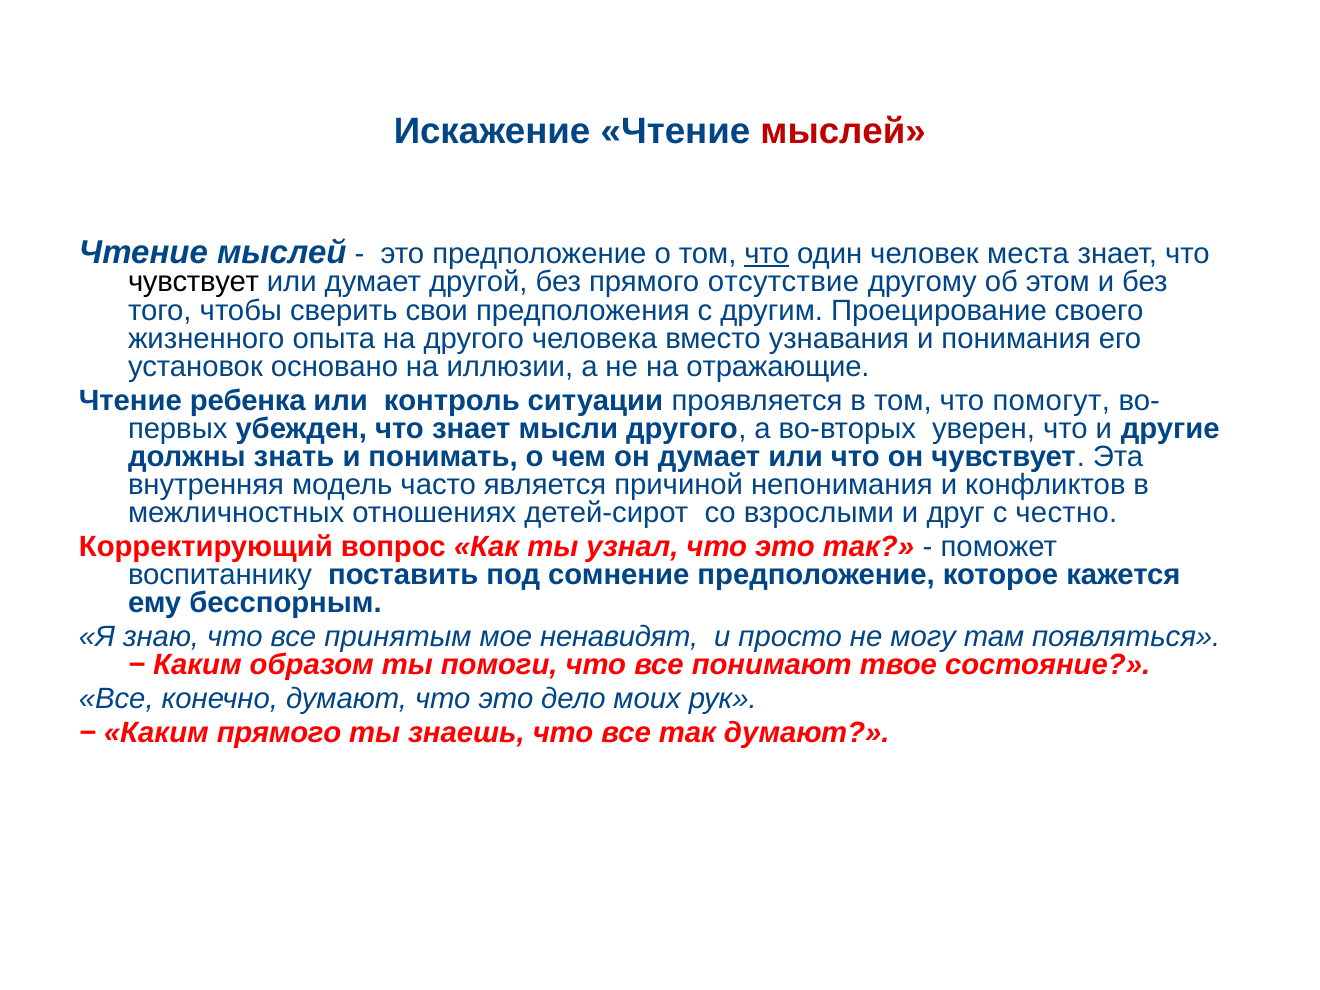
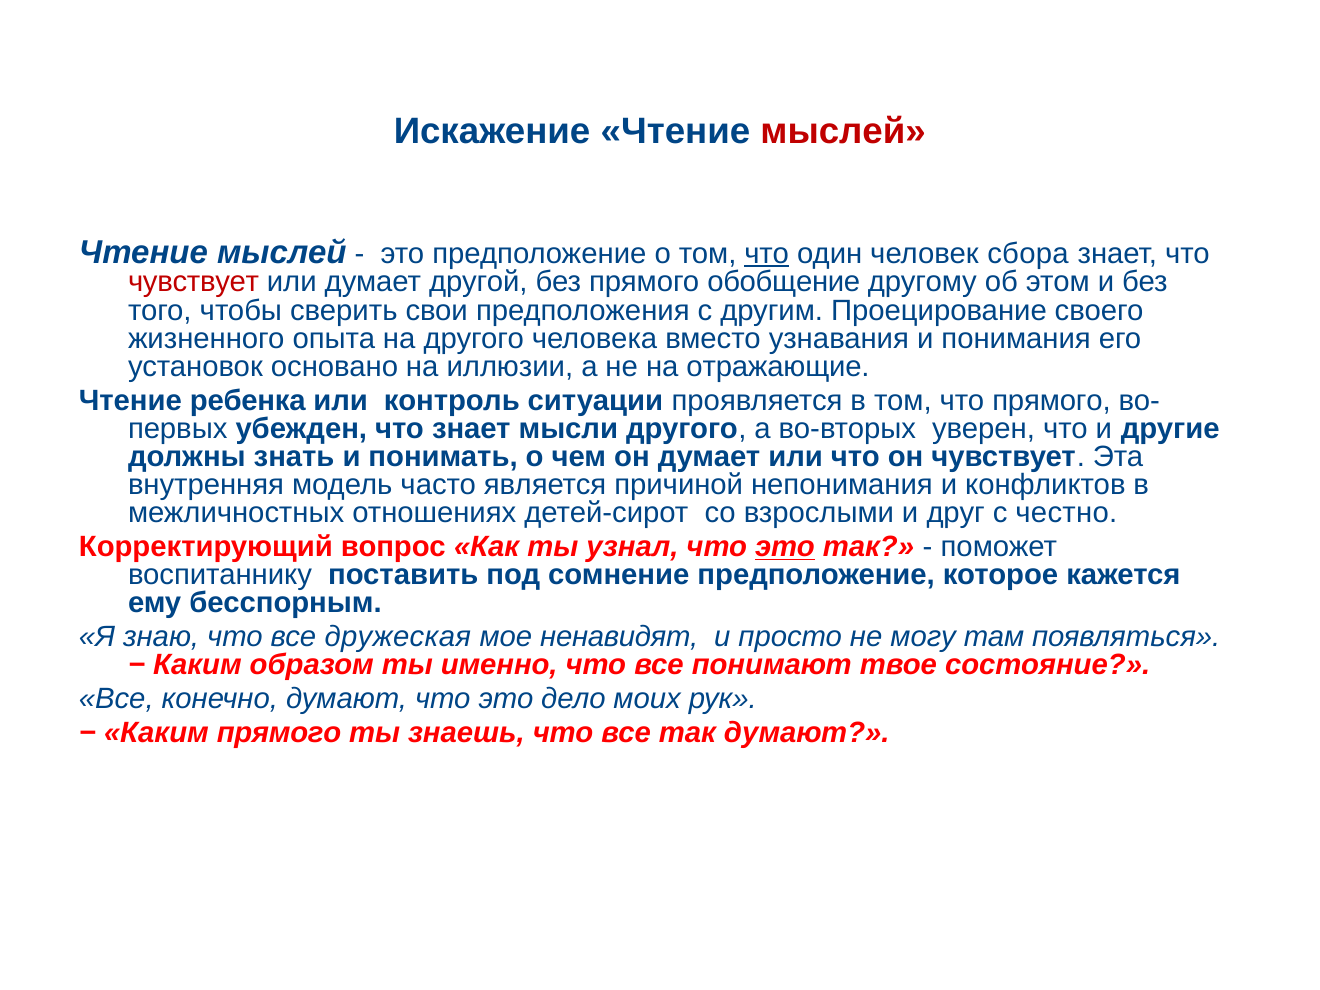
места: места -> сбора (1028, 253)
чувствует colour: black -> red (194, 282)
отсутствие: отсутствие -> обобщение (784, 282)
что помогут: помогут -> прямого (1051, 400)
это underline: none -> present (785, 547)
принятым: принятым -> дружеская (398, 637)
помоги: помоги -> именно (499, 665)
